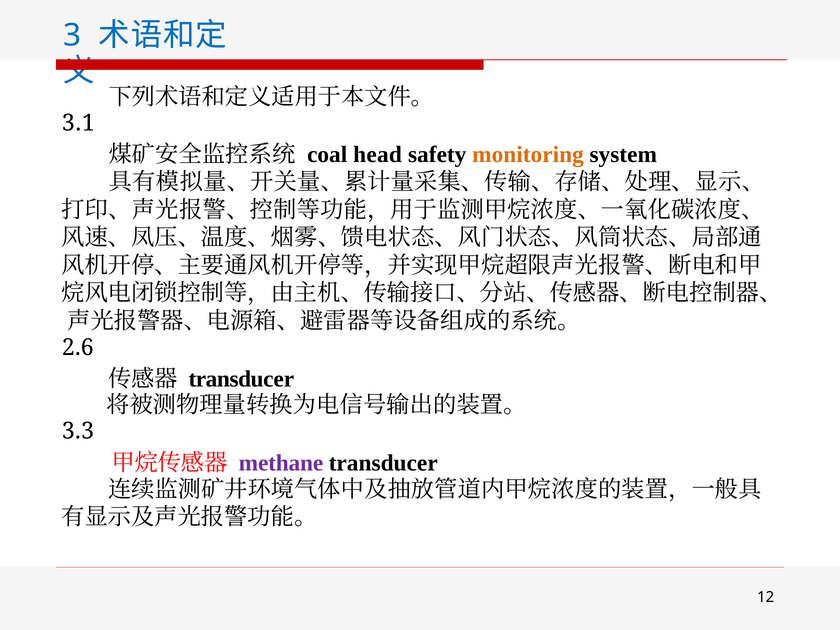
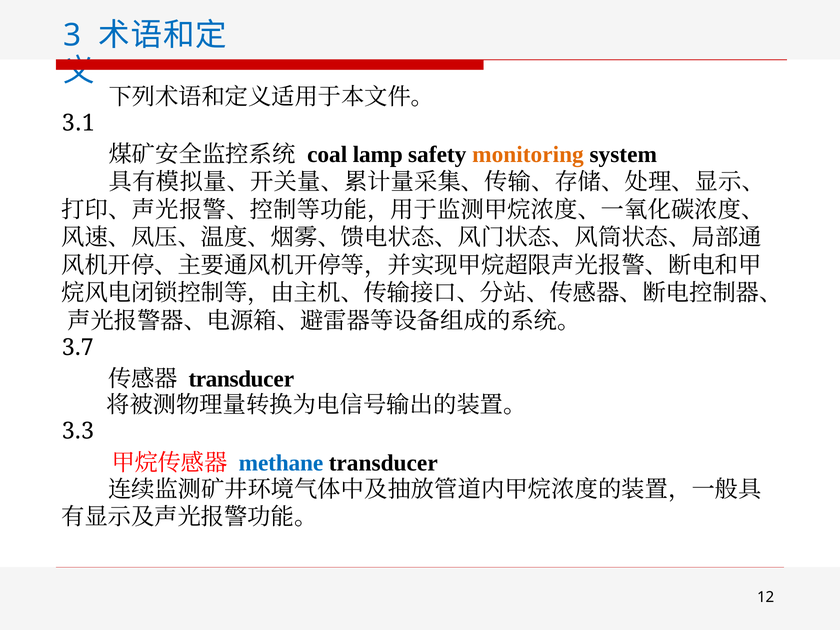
head: head -> lamp (378, 155)
2.6: 2.6 -> 3.7 (78, 347)
methane colour: purple -> blue (281, 463)
